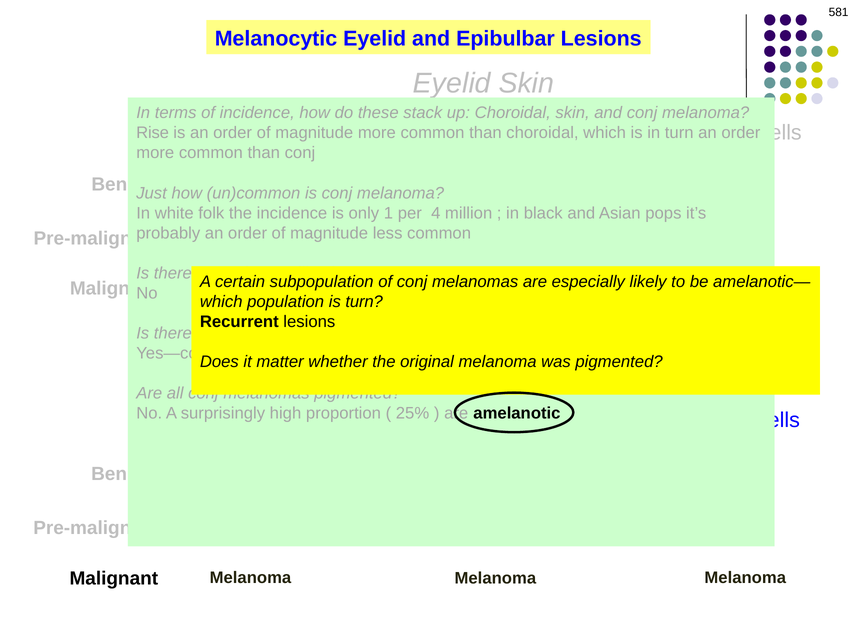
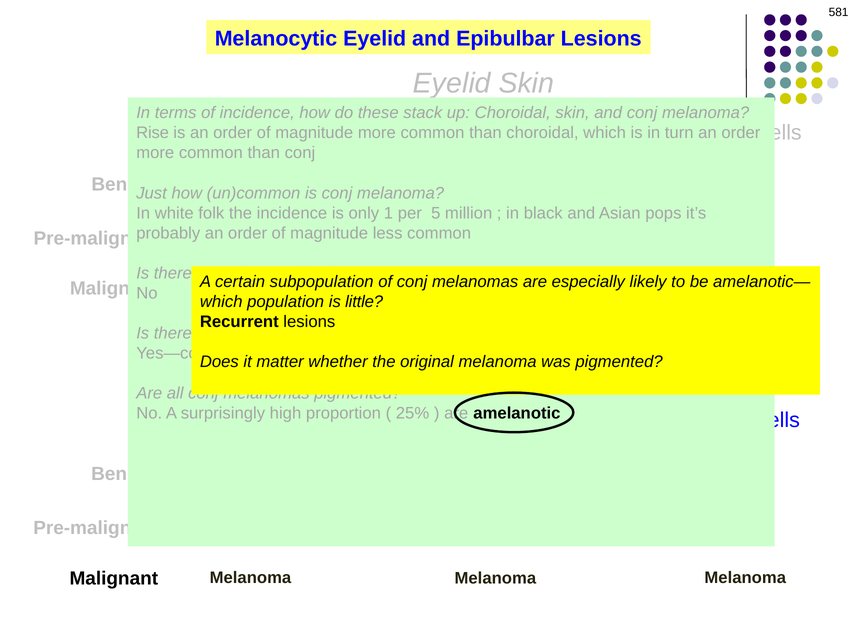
4: 4 -> 5 (436, 213)
is turn: turn -> little (364, 301)
